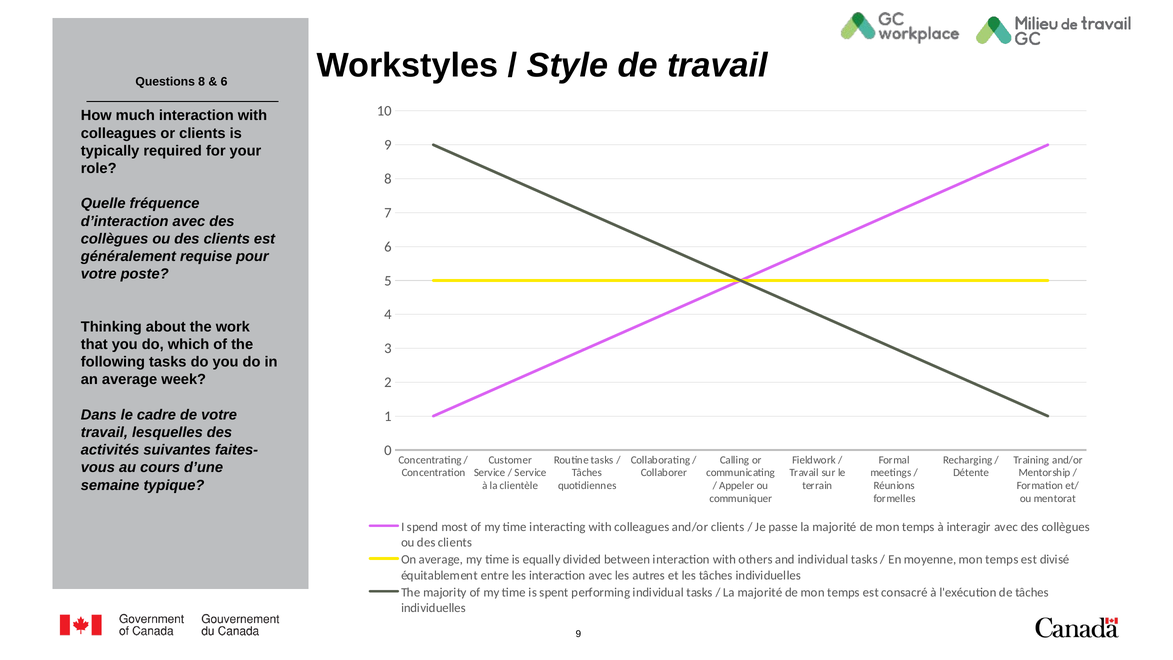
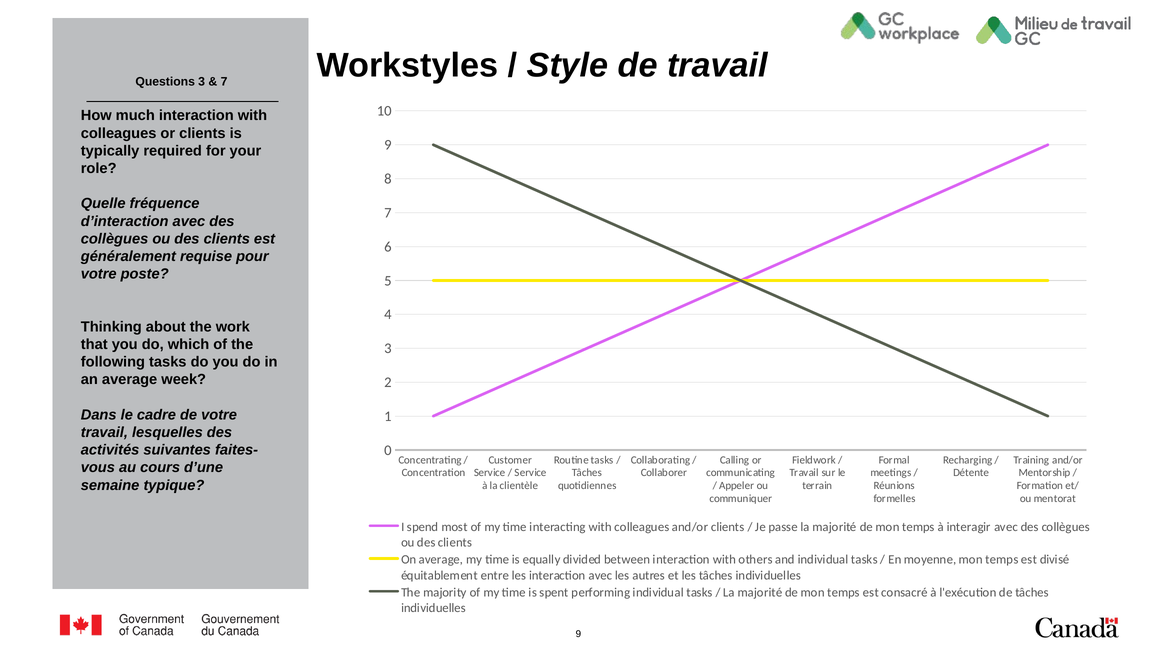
Questions 8: 8 -> 3 (202, 82)
6: 6 -> 7 (224, 82)
